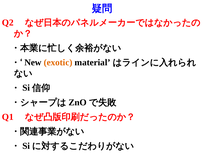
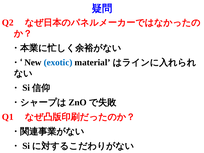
exotic colour: orange -> blue (58, 62)
